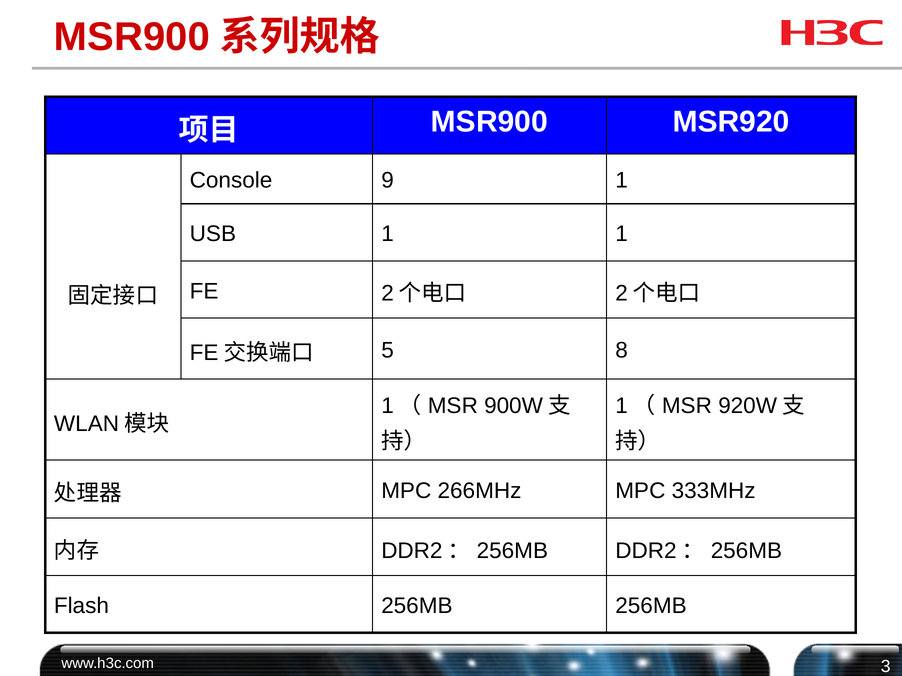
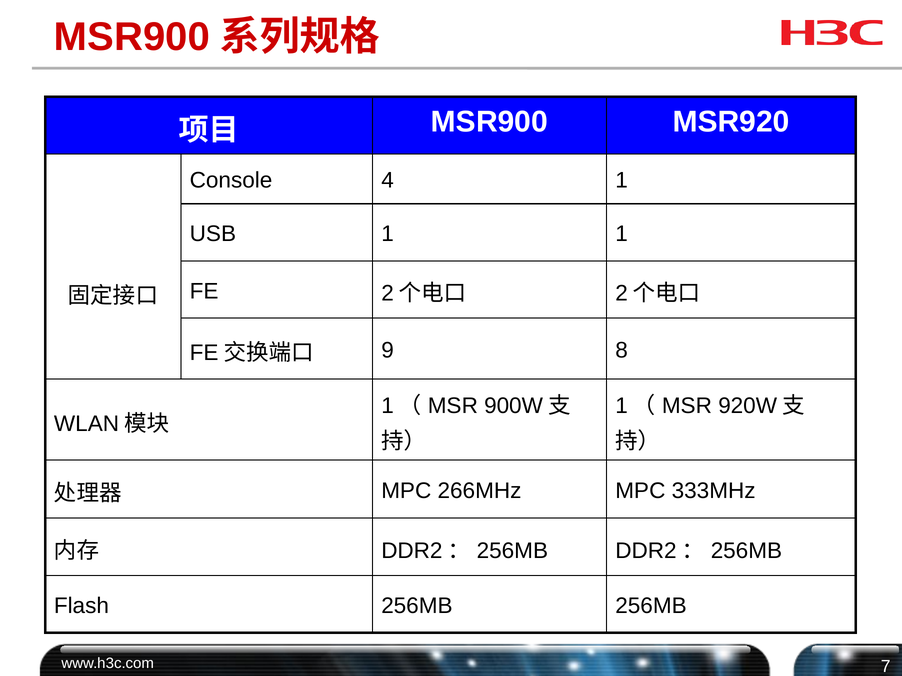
9: 9 -> 4 (388, 181)
5: 5 -> 9 (388, 350)
3: 3 -> 7 (886, 667)
